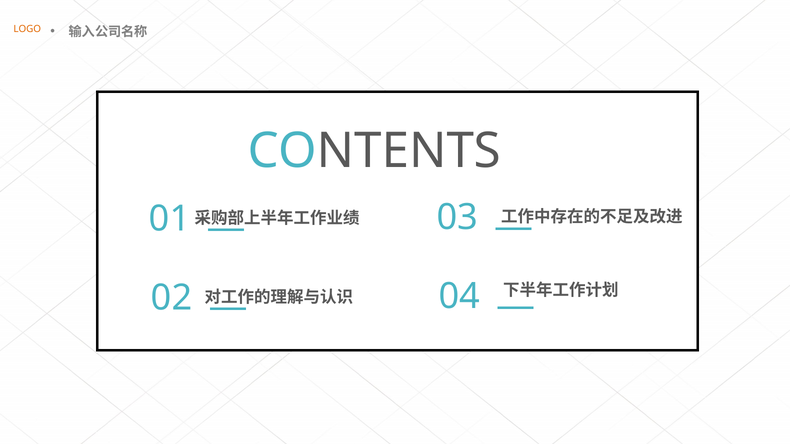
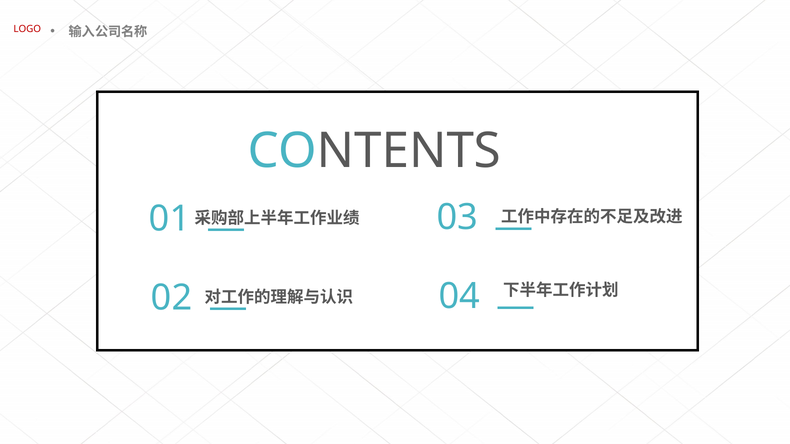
LOGO colour: orange -> red (27, 29)
